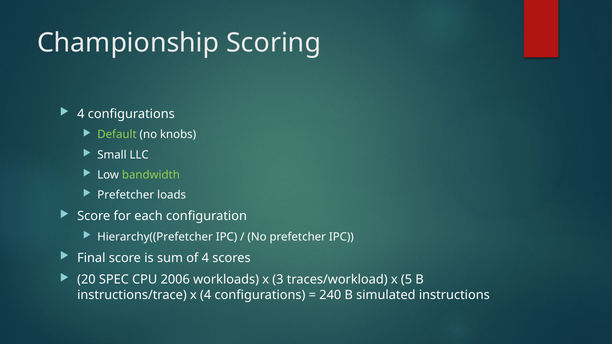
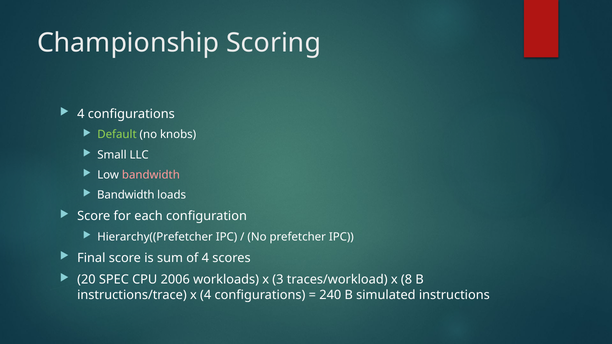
bandwidth colour: light green -> pink (151, 175)
Prefetcher: Prefetcher -> Bandwidth (126, 195)
5: 5 -> 8 (407, 280)
